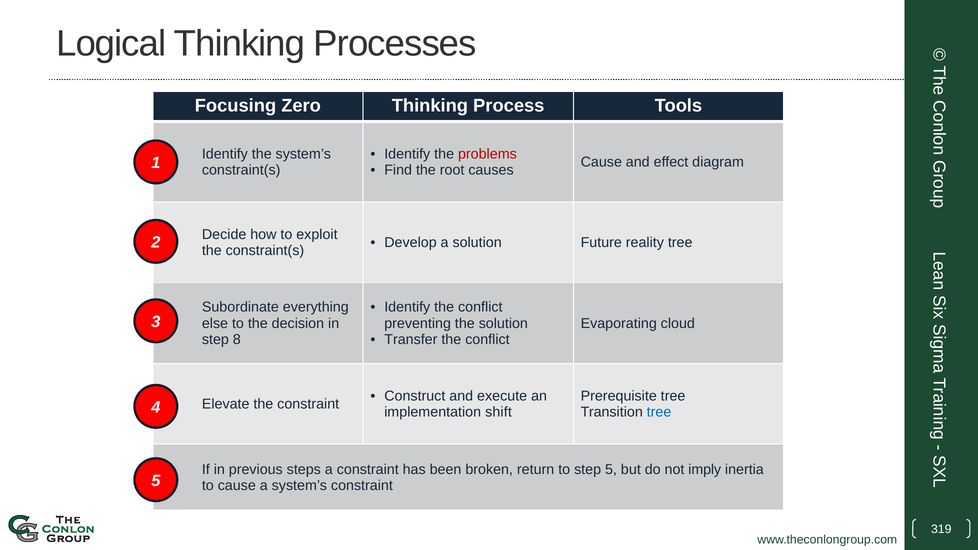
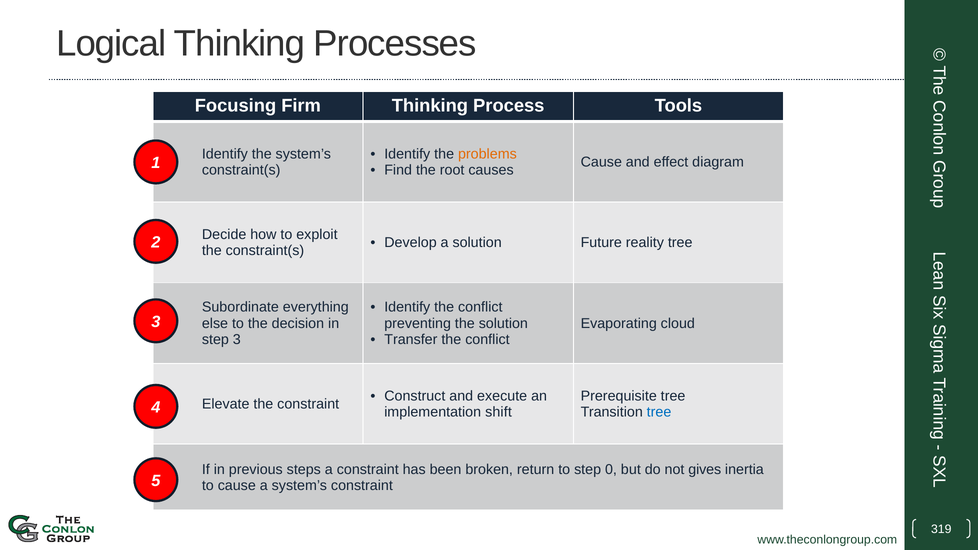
Zero: Zero -> Firm (301, 106)
problems colour: red -> orange (487, 154)
step 8: 8 -> 3 (237, 339)
step 5: 5 -> 0 (611, 469)
imply: imply -> gives (705, 469)
